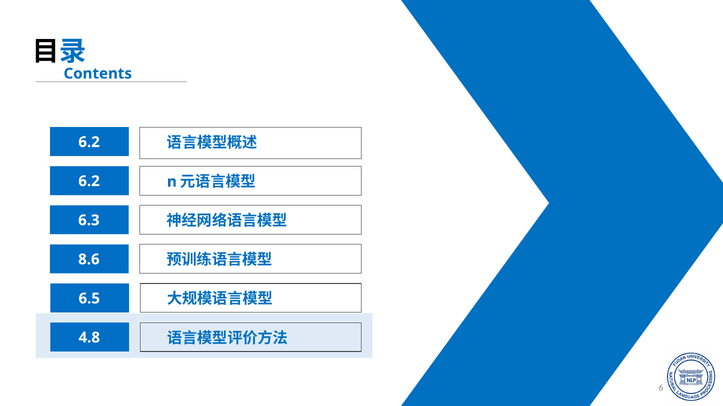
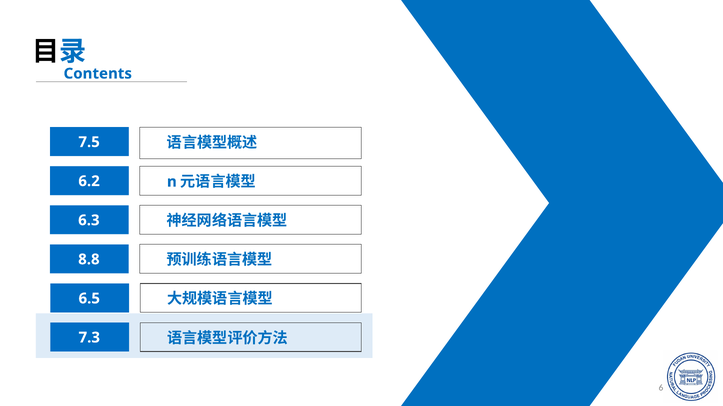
6.2: 6.2 -> 7.5 (89, 142)
8.6: 8.6 -> 8.8 (89, 260)
4.8: 4.8 -> 7.3 (89, 338)
